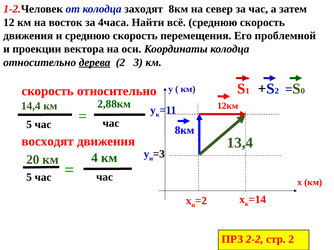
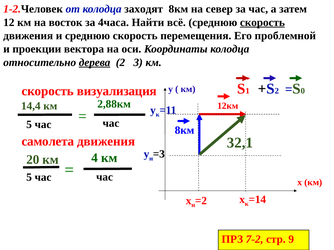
скорость underline: none -> present (262, 22)
скорость относительно: относительно -> визуализация (117, 91)
восходят: восходят -> самолета (48, 142)
13,4: 13,4 -> 32,1 (240, 143)
2-2: 2-2 -> 7-2 (255, 240)
стр 2: 2 -> 9 (291, 240)
